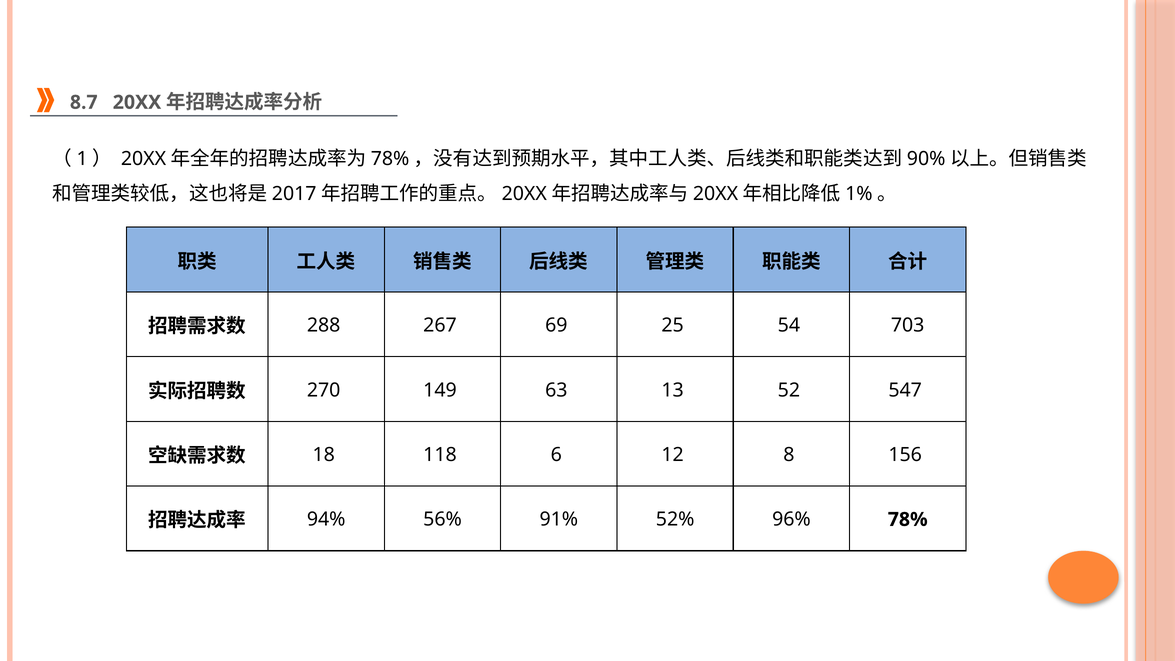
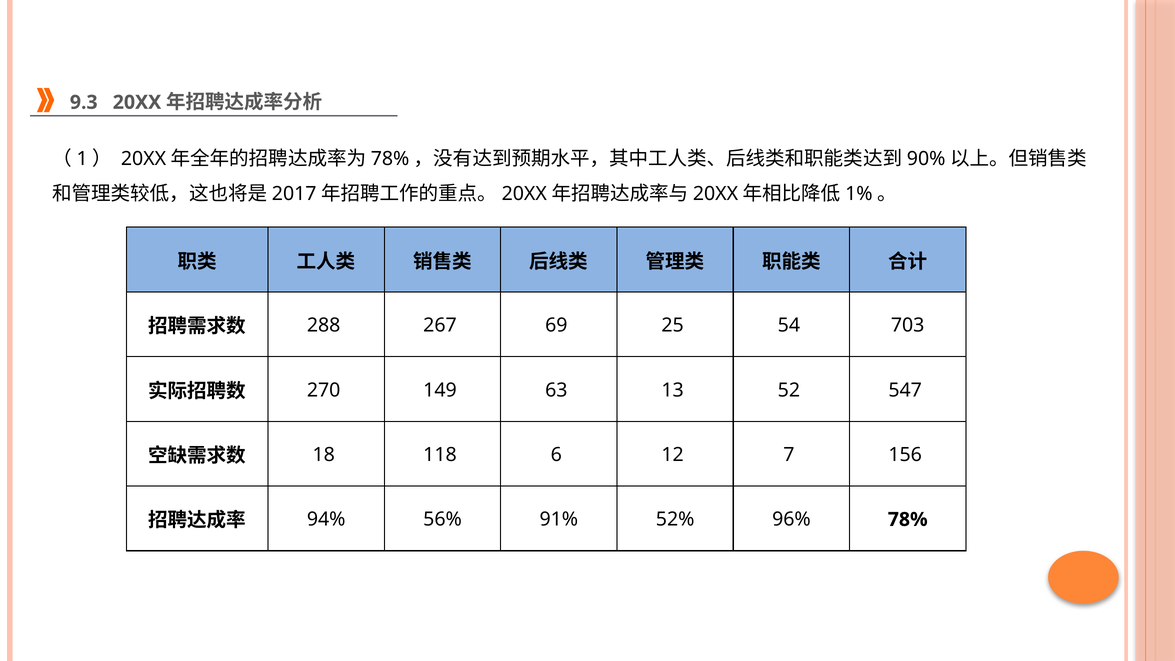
8.7: 8.7 -> 9.3 (84, 102)
8: 8 -> 7 (789, 455)
